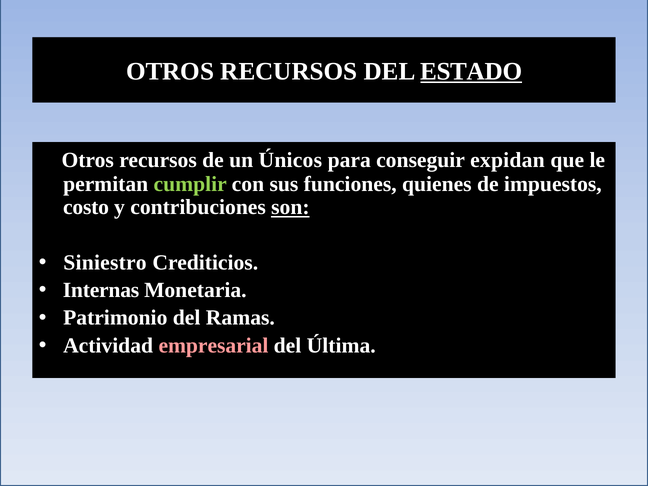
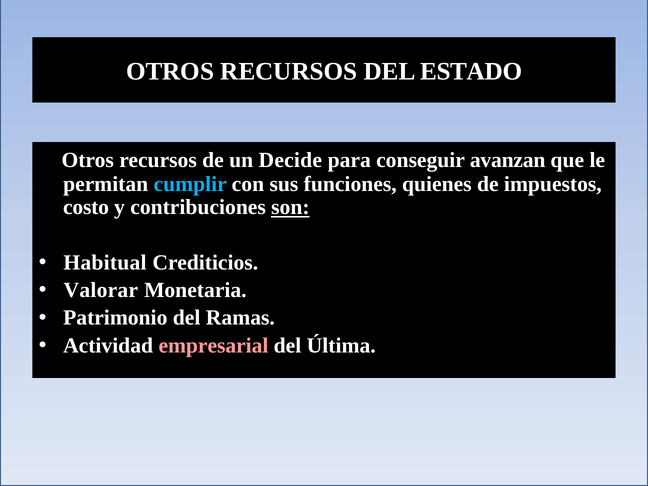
ESTADO underline: present -> none (471, 72)
Únicos: Únicos -> Decide (290, 160)
expidan: expidan -> avanzan (508, 160)
cumplir colour: light green -> light blue (190, 184)
Siniestro: Siniestro -> Habitual (105, 263)
Internas: Internas -> Valorar (101, 290)
